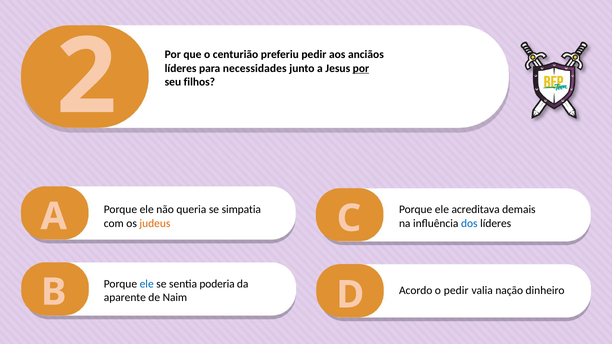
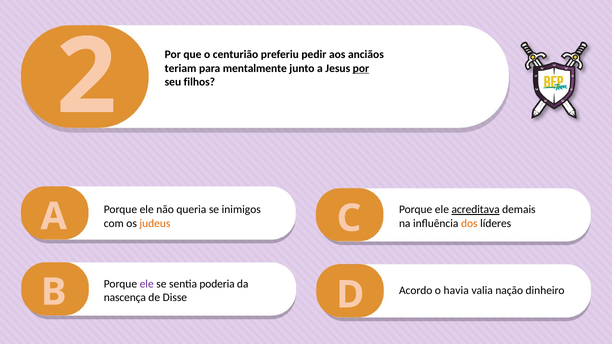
líderes: líderes -> teriam (181, 68)
necessidades: necessidades -> mentalmente (255, 68)
simpatia: simpatia -> inimigos (241, 210)
acreditava underline: none -> present (476, 210)
dos colour: blue -> orange (469, 224)
ele colour: blue -> purple (147, 284)
o pedir: pedir -> havia (456, 291)
aparente: aparente -> nascença (125, 298)
Naim: Naim -> Disse (175, 298)
